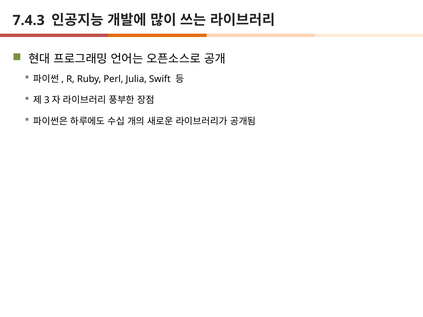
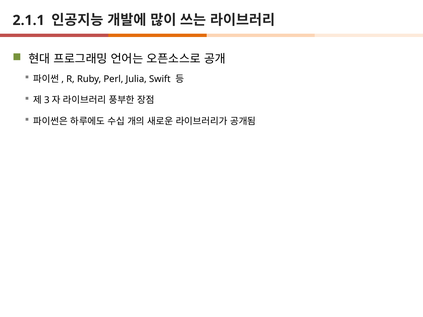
7.4.3: 7.4.3 -> 2.1.1 (29, 20)
